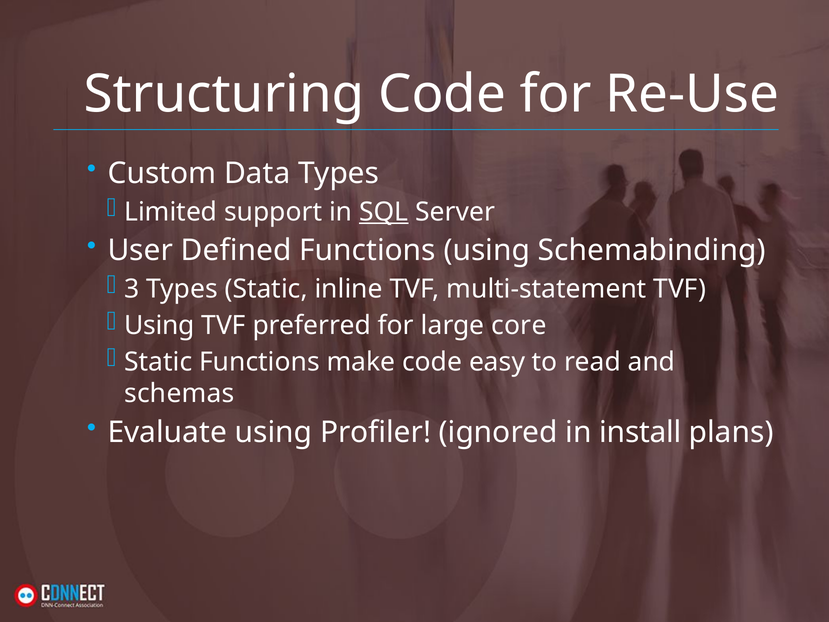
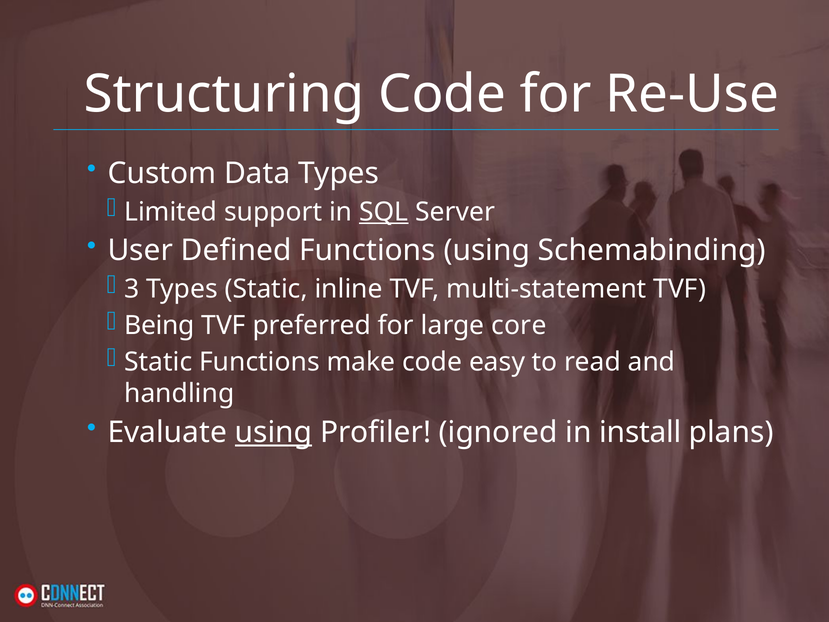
Using: Using -> Being (159, 325)
schemas: schemas -> handling (179, 394)
using underline: none -> present (274, 432)
